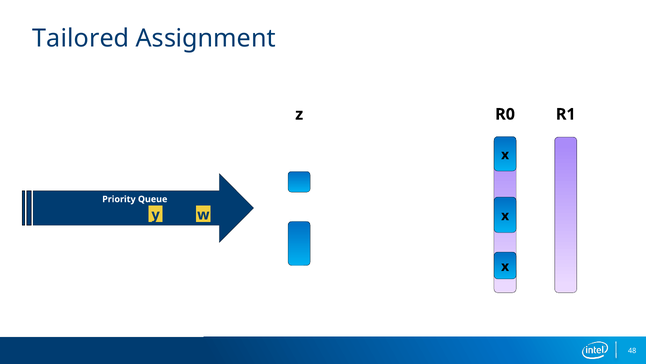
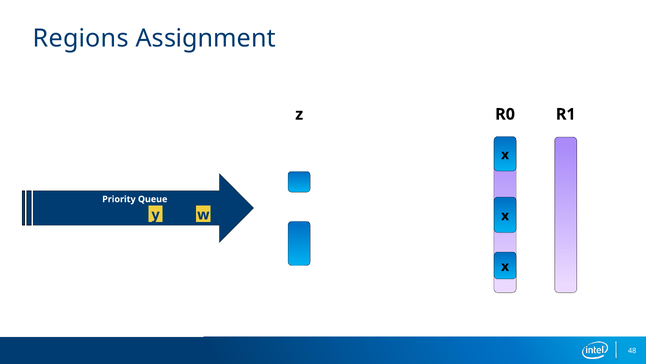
Tailored: Tailored -> Regions (81, 39)
